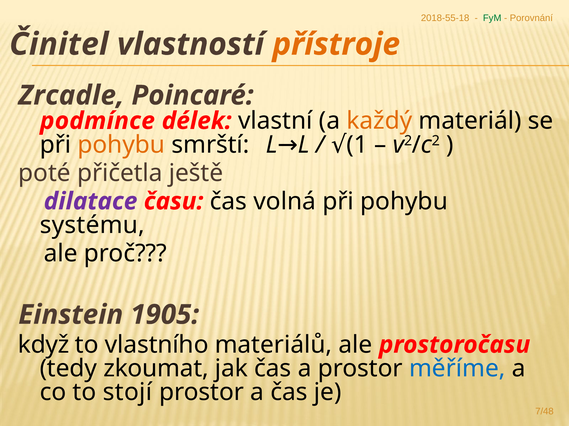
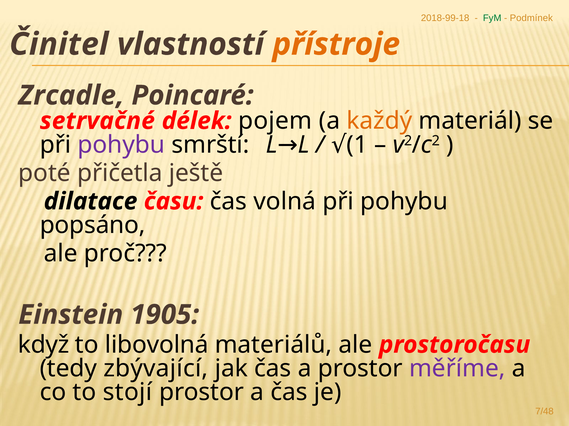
2018-55-18: 2018-55-18 -> 2018-99-18 (445, 18)
Porovnání: Porovnání -> Podmínek (531, 18)
podmínce: podmínce -> setrvačné (97, 121)
vlastní: vlastní -> pojem (275, 121)
pohybu colour: orange -> purple (121, 145)
dilatace colour: purple -> black (91, 202)
systému: systému -> popsáno (93, 226)
vlastního: vlastního -> libovolná (157, 345)
zkoumat: zkoumat -> zbývající (156, 369)
měříme colour: blue -> purple (457, 369)
